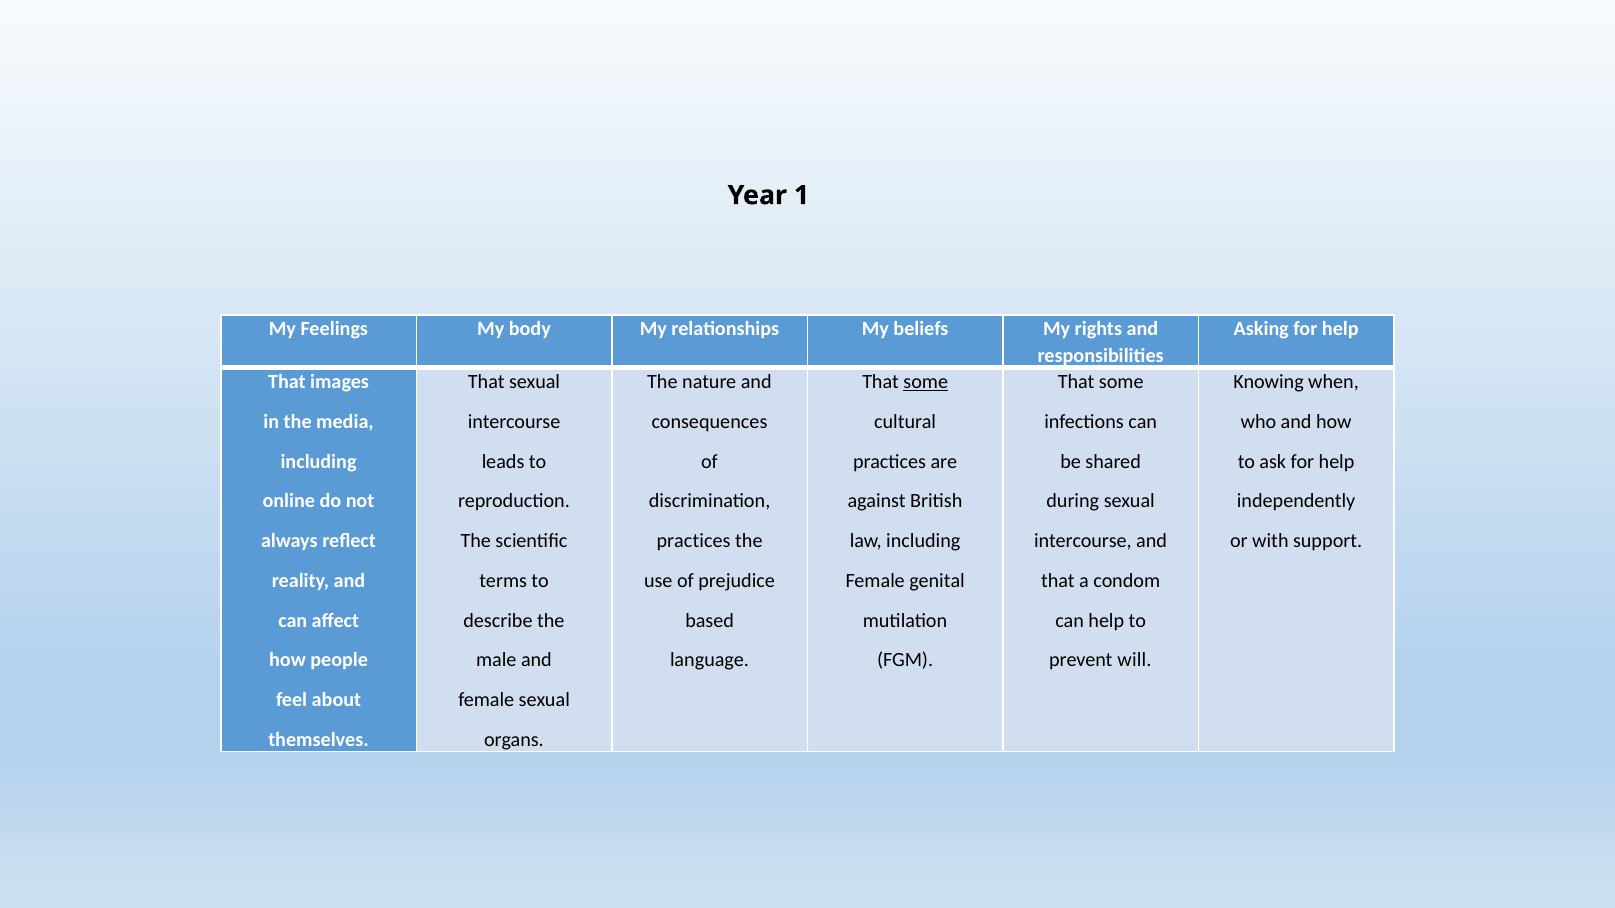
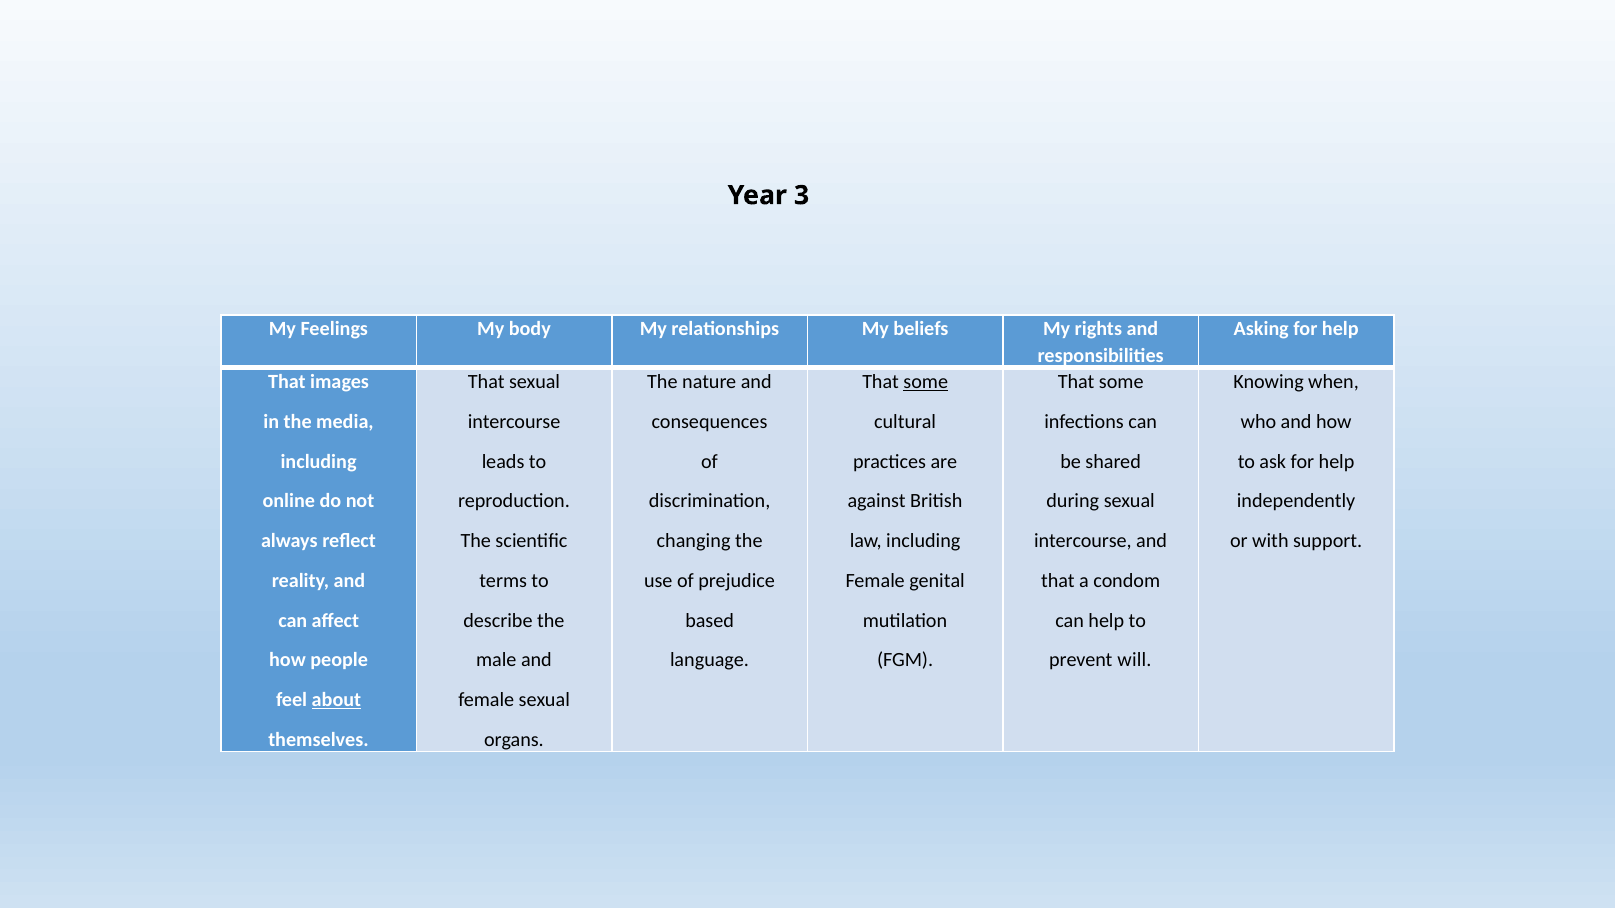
1: 1 -> 3 (802, 195)
practices: practices -> changing (694, 541)
about underline: none -> present (336, 700)
